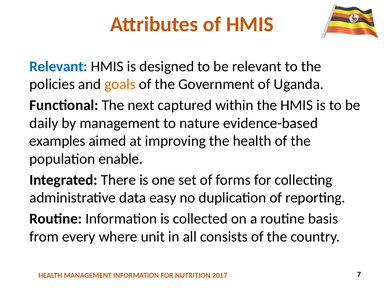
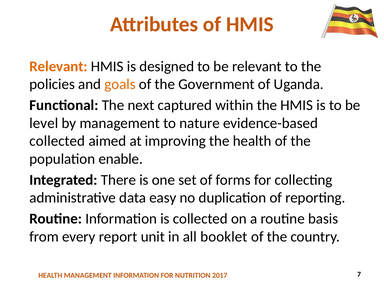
Relevant colour: blue -> orange (59, 66)
daily: daily -> level (44, 123)
examples: examples -> collected (57, 141)
where: where -> report (118, 237)
consists: consists -> booklet (224, 237)
